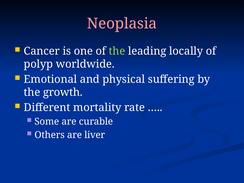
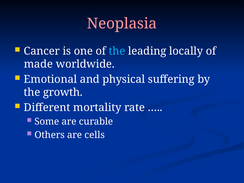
the colour: light green -> light blue (117, 51)
polyp: polyp -> made (38, 64)
liver: liver -> cells (95, 135)
